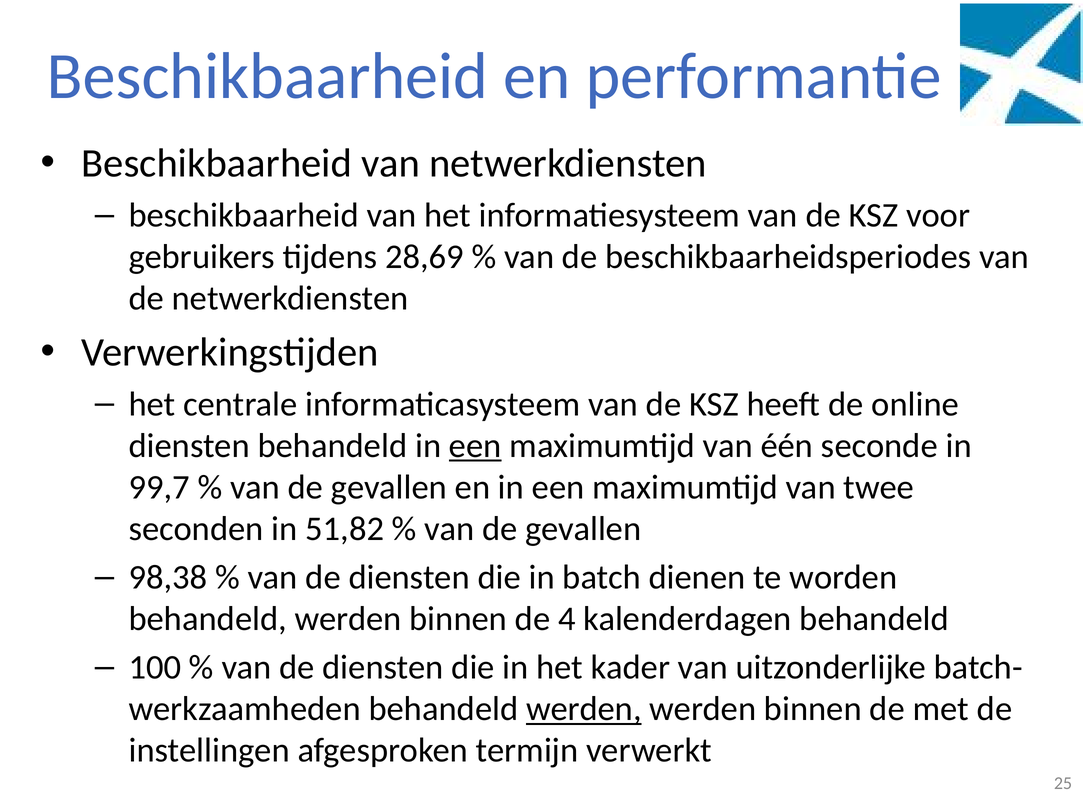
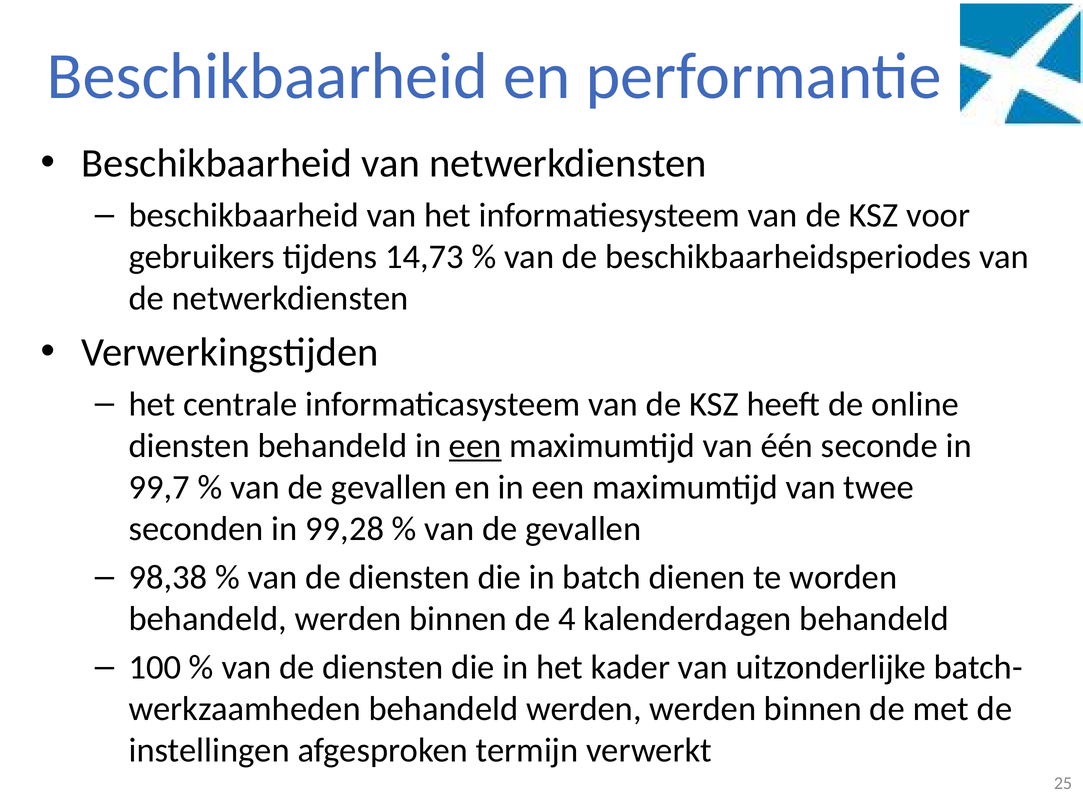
28,69: 28,69 -> 14,73 (425, 257)
51,82: 51,82 -> 99,28 (345, 529)
werden underline: present -> none (584, 709)
